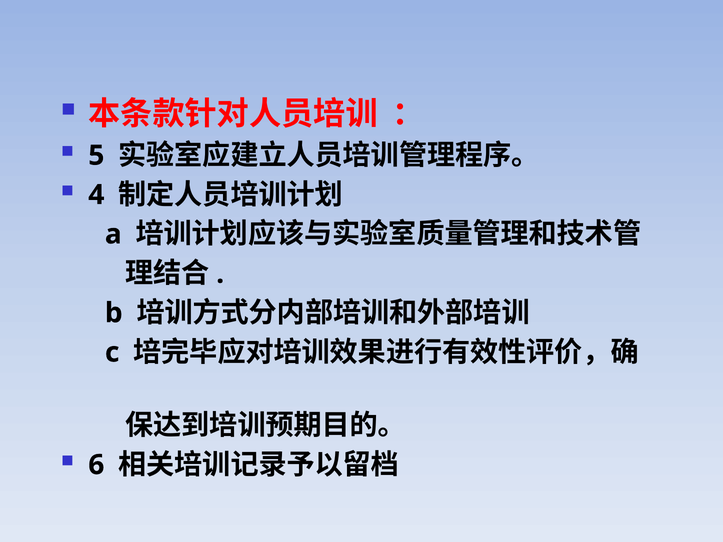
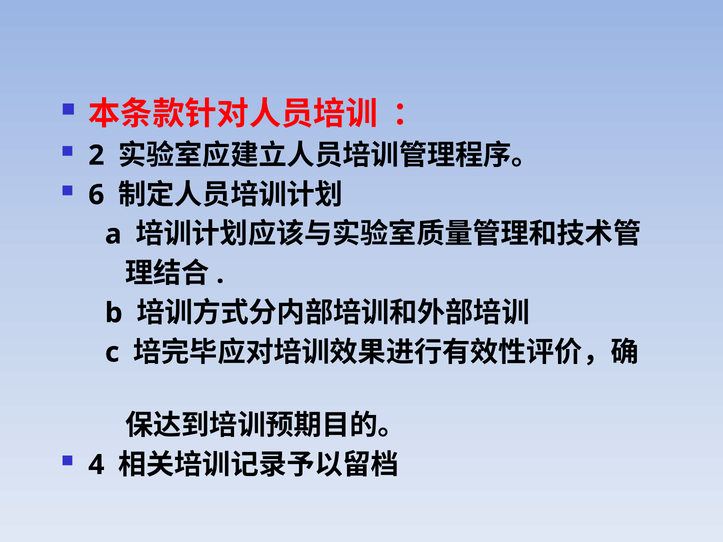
5: 5 -> 2 (96, 156)
4: 4 -> 6 (96, 195)
6: 6 -> 4 (96, 465)
